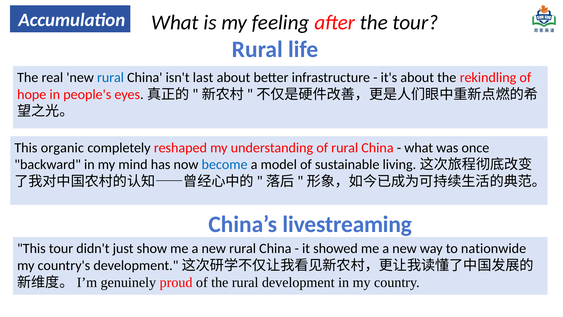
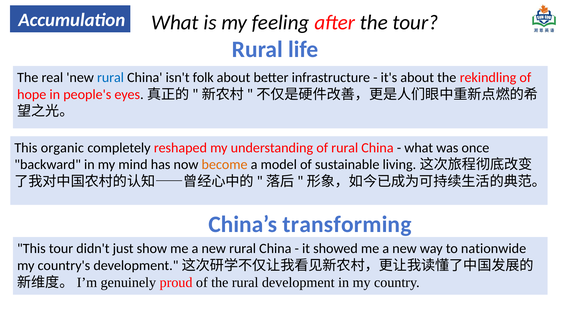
last: last -> folk (203, 77)
become colour: blue -> orange (225, 164)
livestreaming: livestreaming -> transforming (347, 224)
